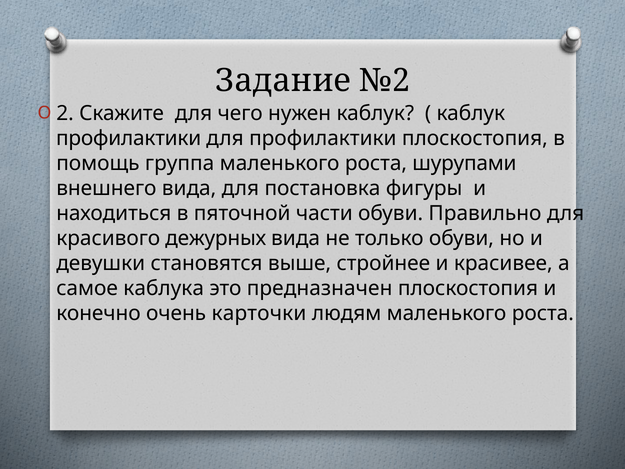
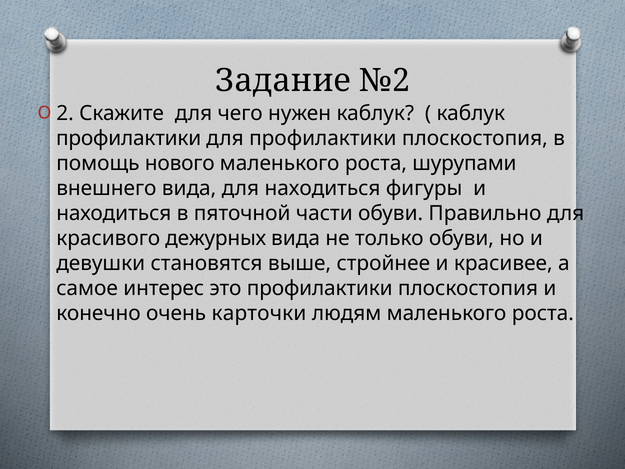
группа: группа -> нового (180, 163)
для постановка: постановка -> находиться (322, 188)
каблука: каблука -> интерес (164, 288)
это предназначен: предназначен -> профилактики (320, 288)
